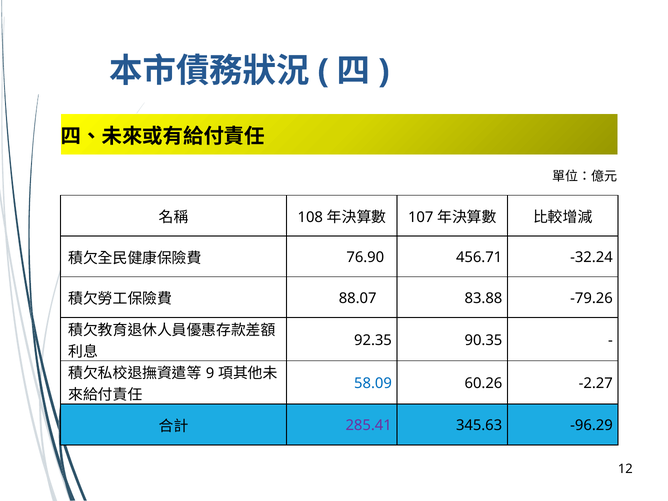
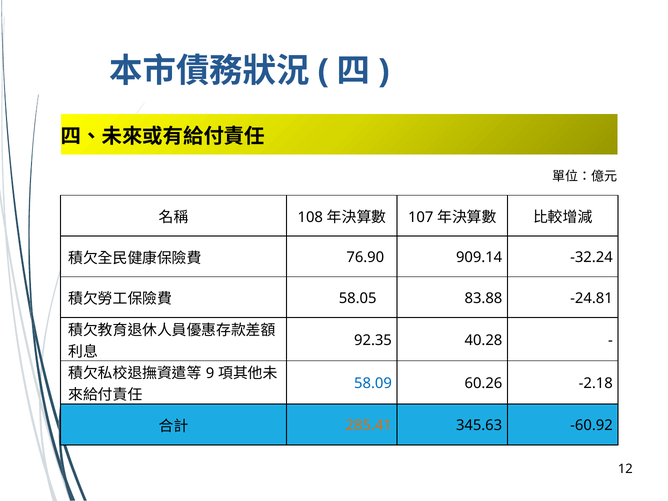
456.71: 456.71 -> 909.14 (479, 257)
88.07: 88.07 -> 58.05 (358, 298)
-79.26: -79.26 -> -24.81 (592, 298)
90.35: 90.35 -> 40.28 (483, 340)
-2.27: -2.27 -> -2.18 (596, 383)
285.41 colour: purple -> orange (369, 426)
-96.29: -96.29 -> -60.92 (592, 426)
